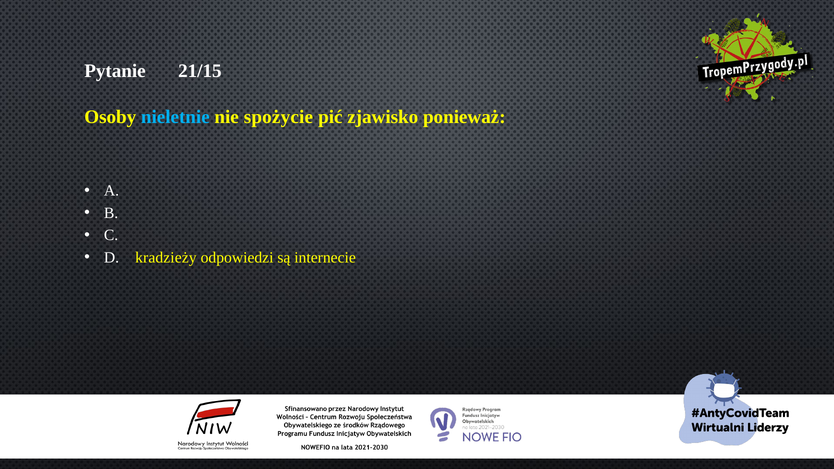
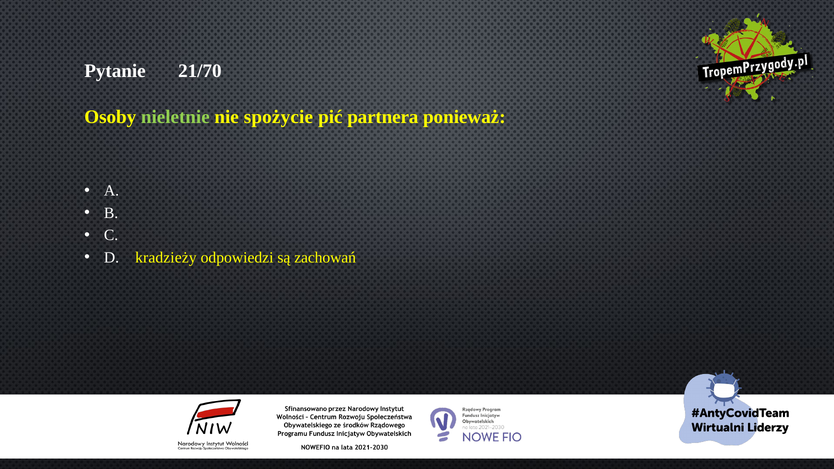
21/15: 21/15 -> 21/70 (200, 71)
nieletnie colour: light blue -> light green (175, 117)
zjawisko: zjawisko -> partnera (383, 117)
internecie: internecie -> zachowań (325, 258)
